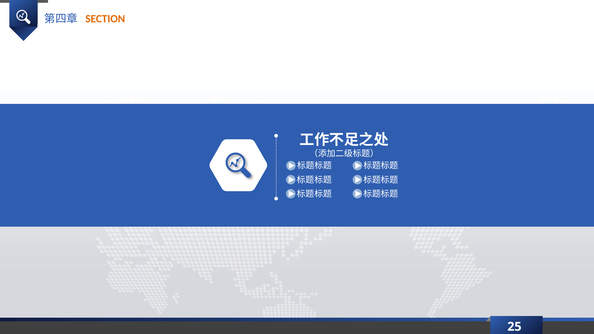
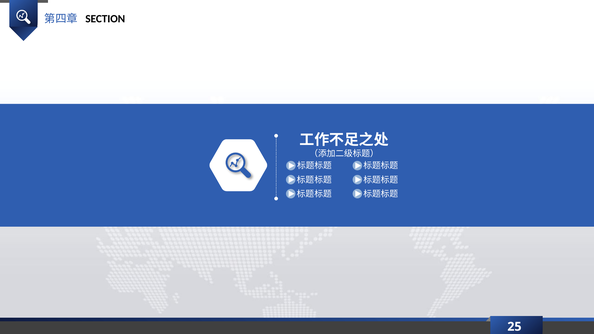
SECTION colour: orange -> black (105, 19)
